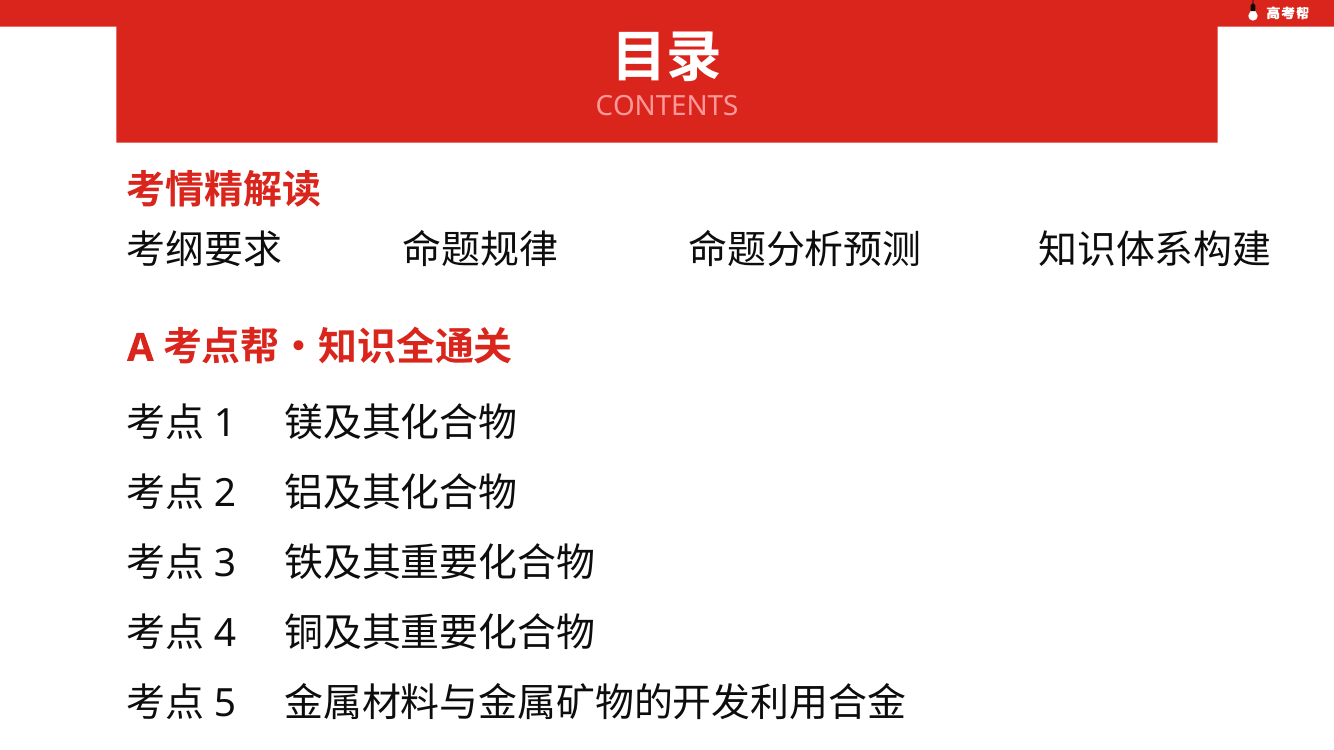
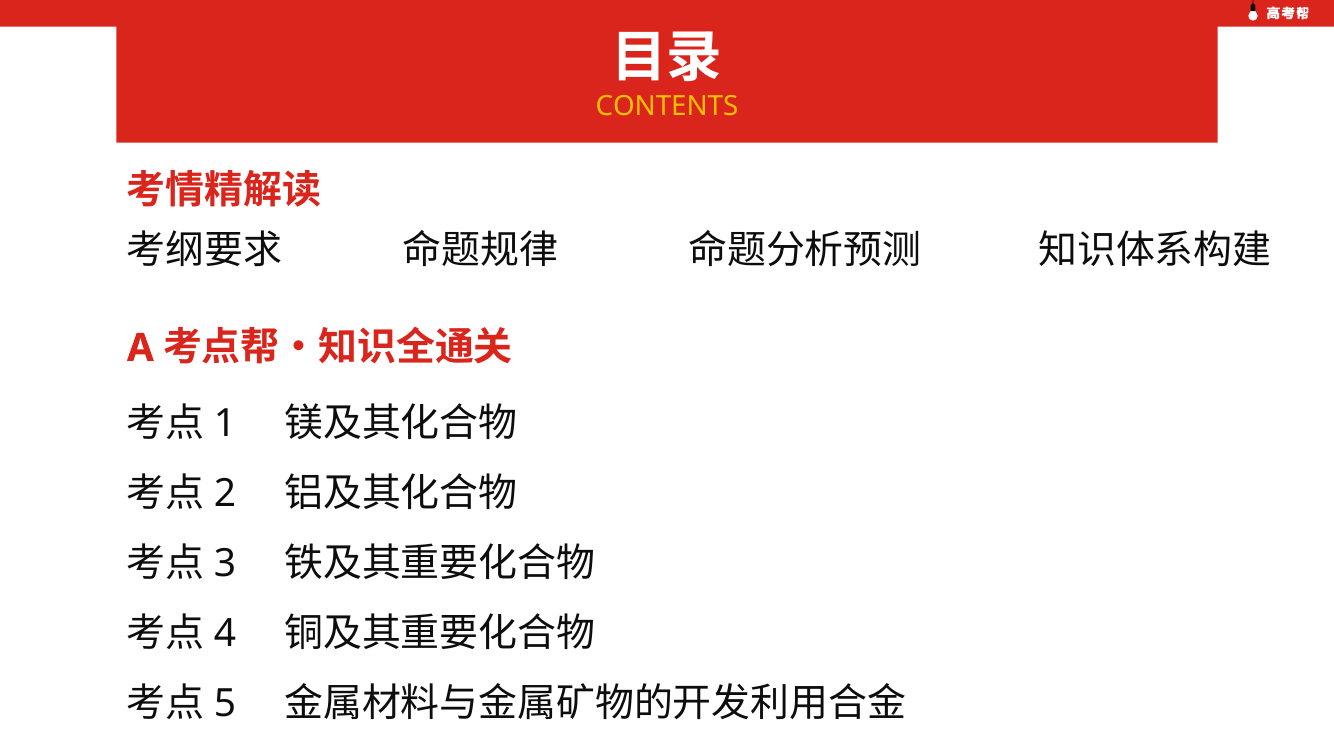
CONTENTS colour: pink -> yellow (667, 107)
